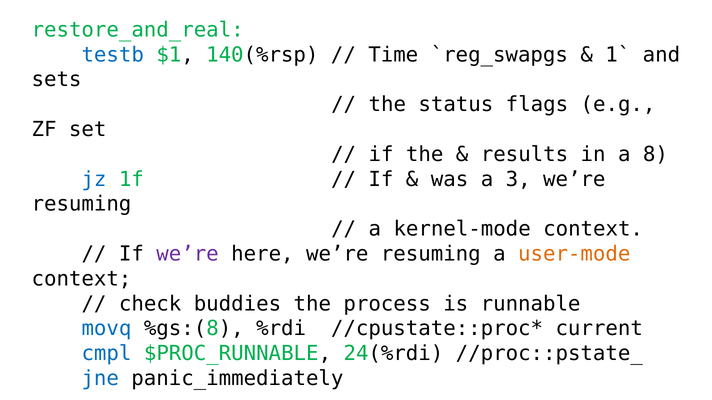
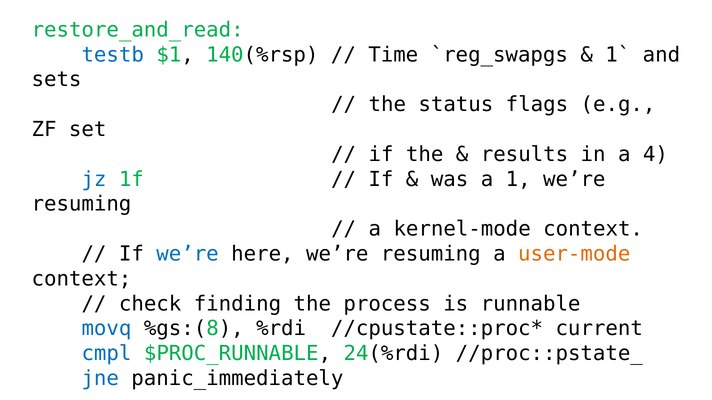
restore_and_real: restore_and_real -> restore_and_read (138, 30)
8: 8 -> 4 (655, 154)
a 3: 3 -> 1 (518, 179)
we’re colour: purple -> blue (188, 254)
buddies: buddies -> finding (237, 304)
